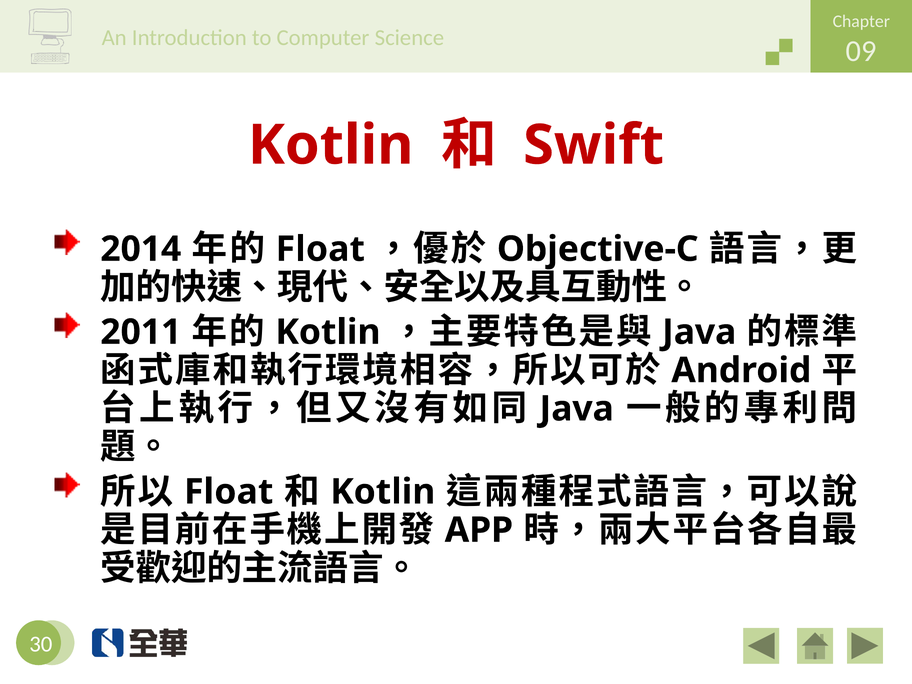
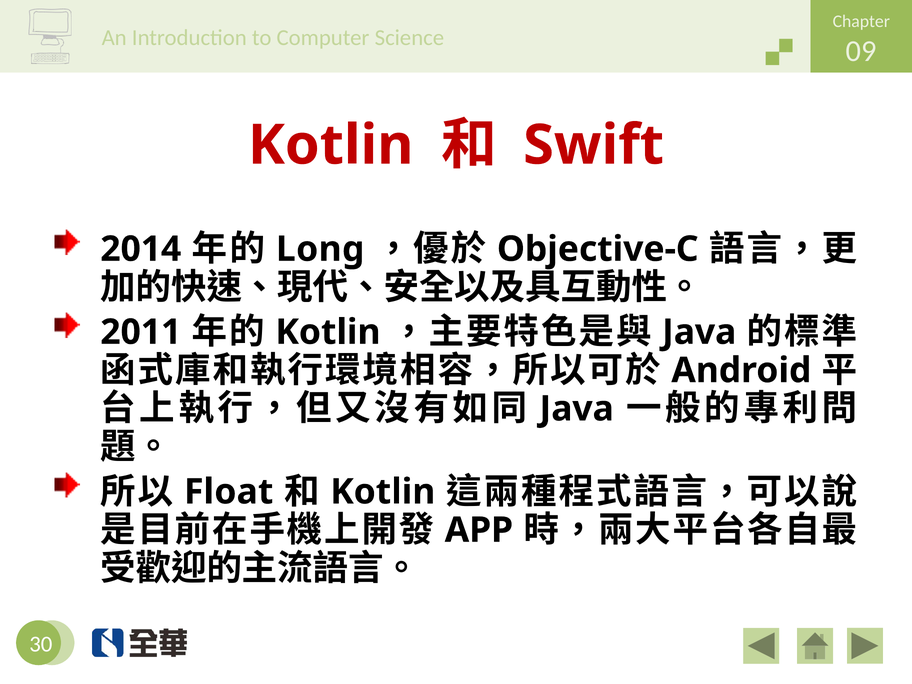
Float: Float -> Long (320, 249)
